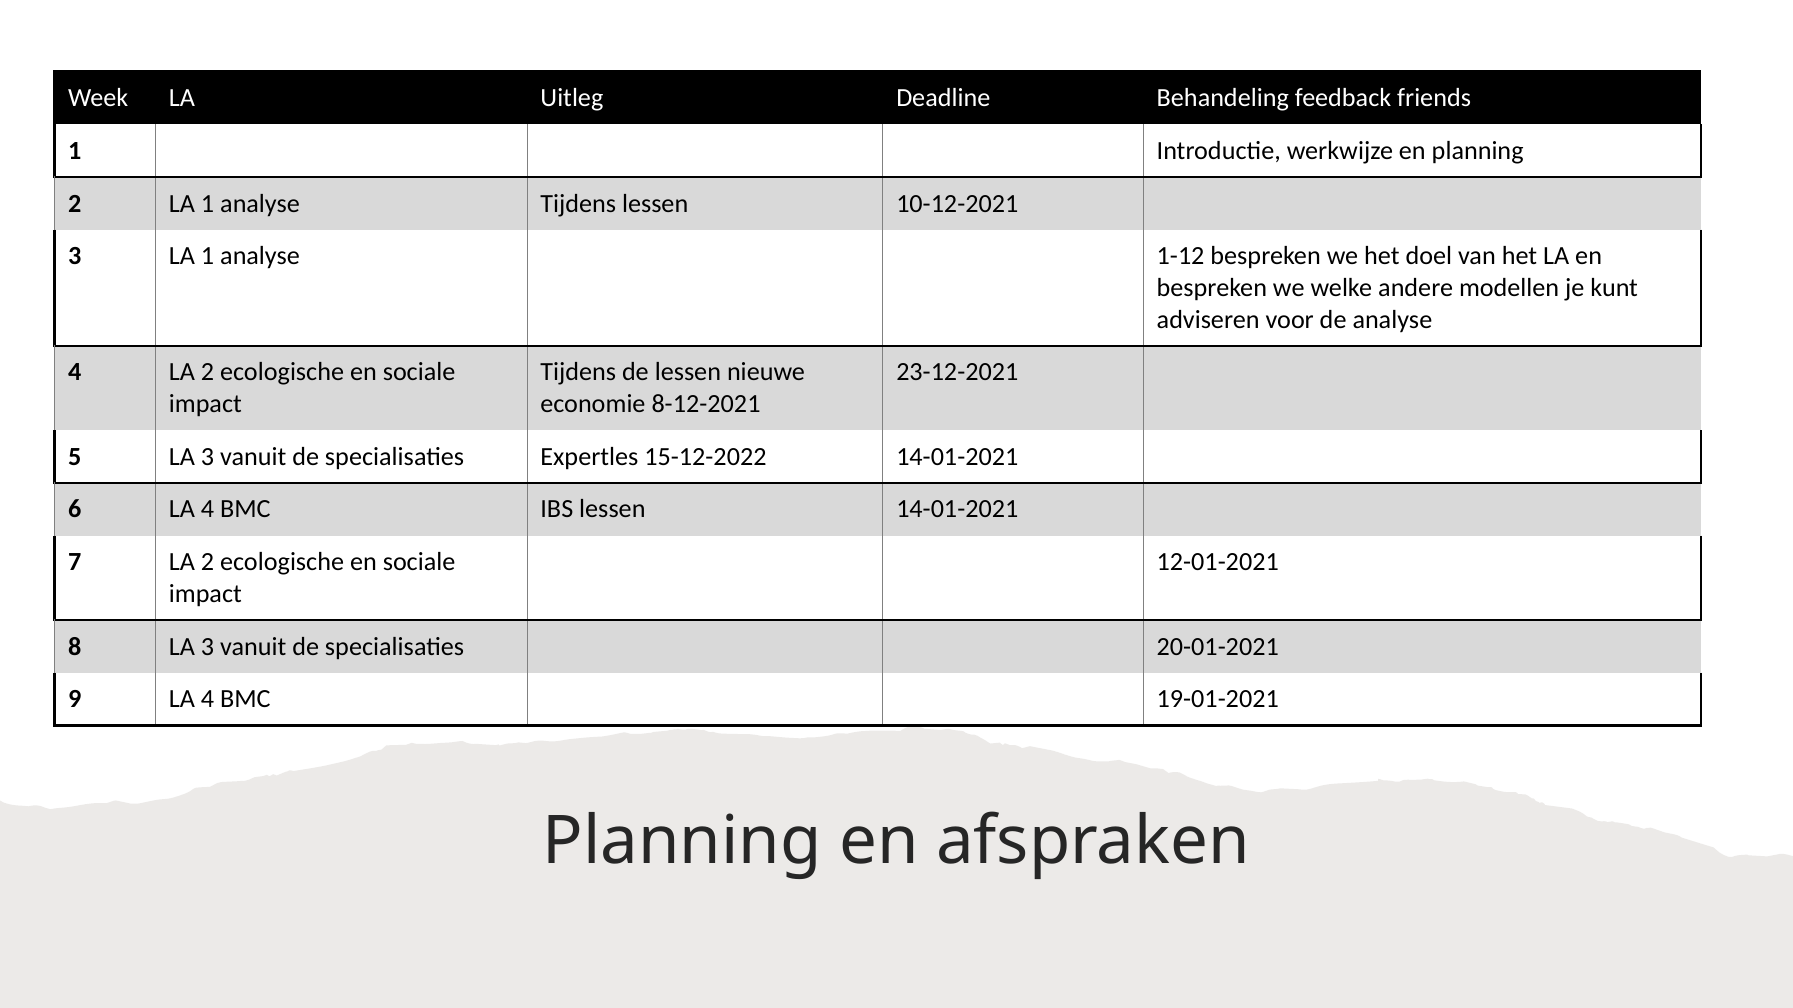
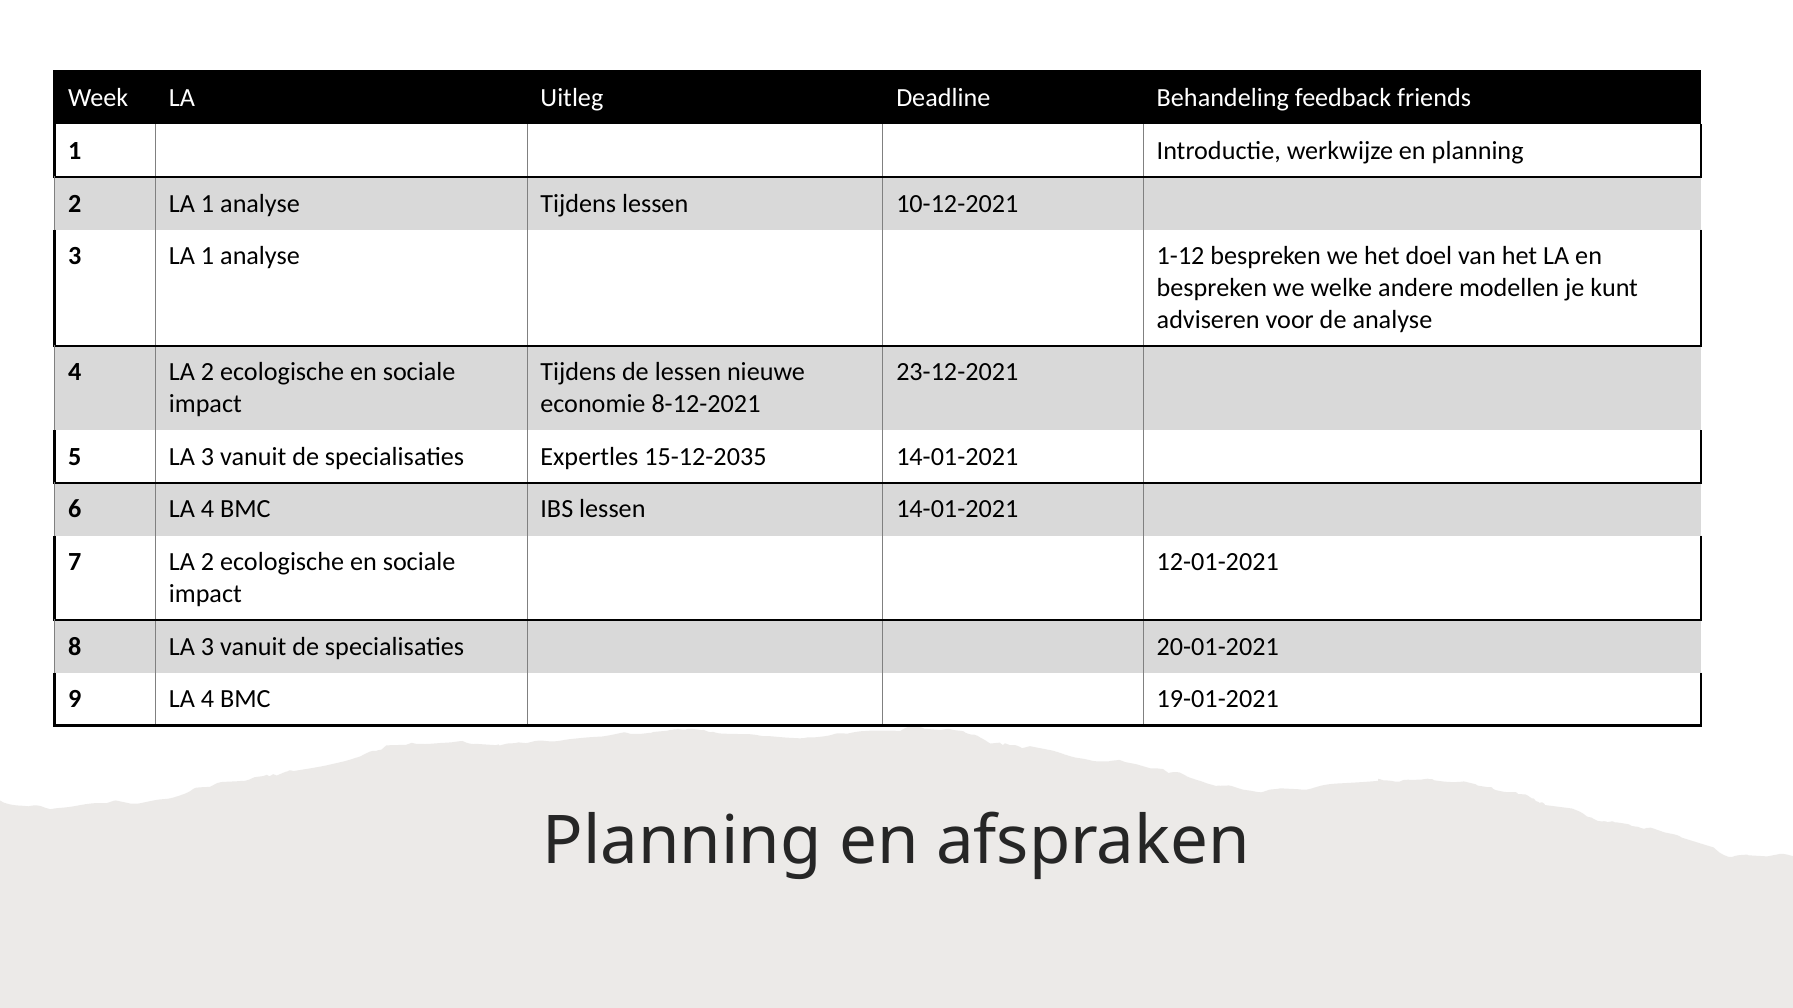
15-12-2022: 15-12-2022 -> 15-12-2035 (705, 457)
